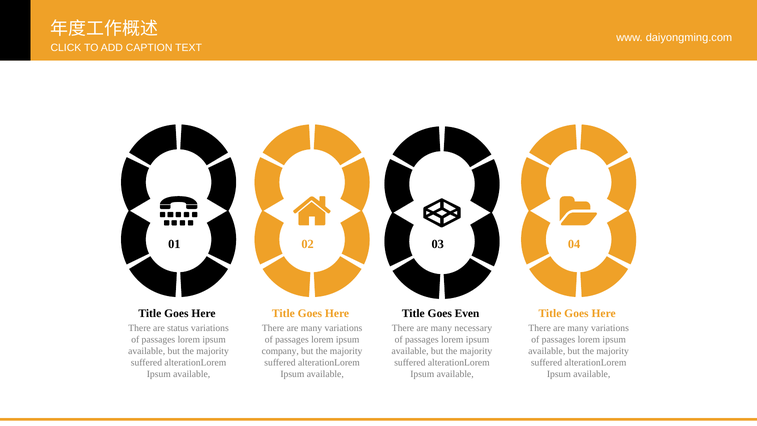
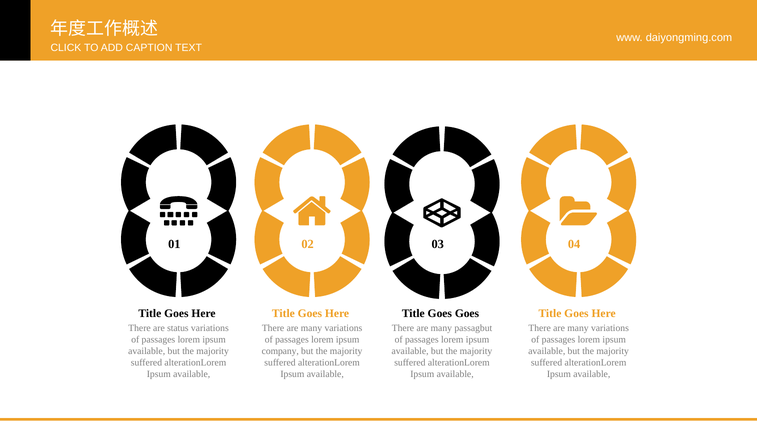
Goes Even: Even -> Goes (467, 313)
necessary: necessary -> passagbut (473, 328)
